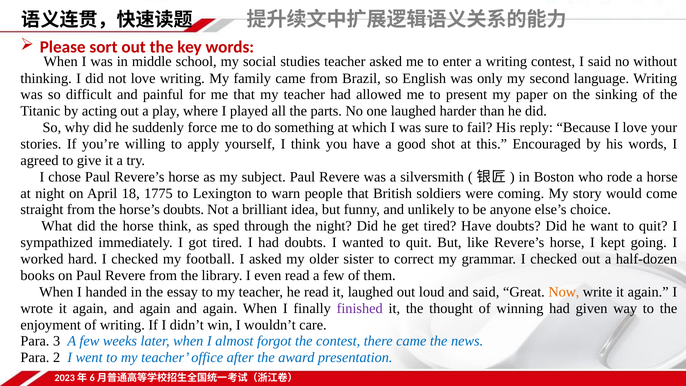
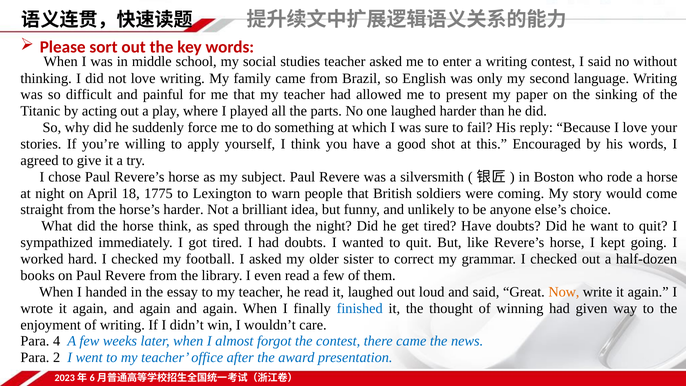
horse’s doubts: doubts -> harder (184, 210)
finished colour: purple -> blue (360, 308)
3: 3 -> 4 (57, 341)
